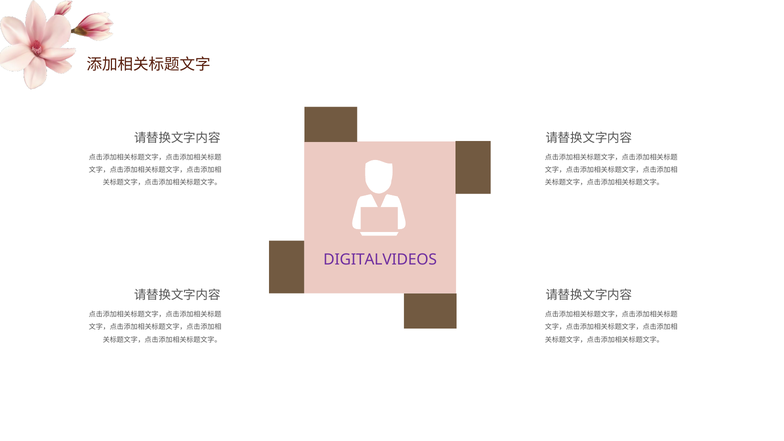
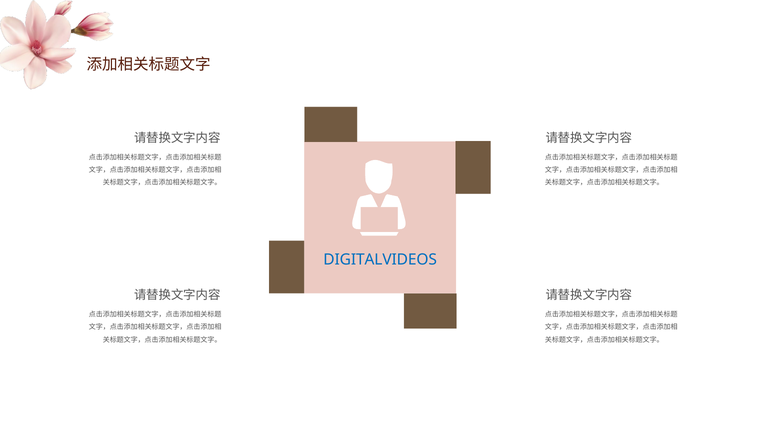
DIGITALVIDEOS colour: purple -> blue (380, 260)
